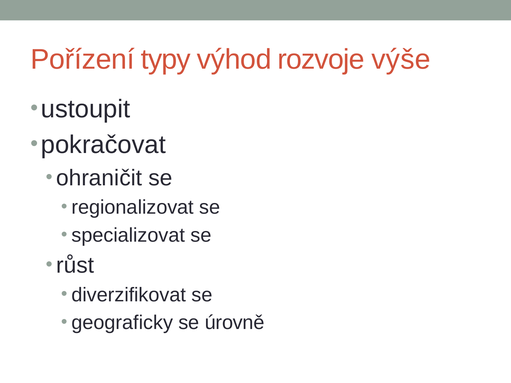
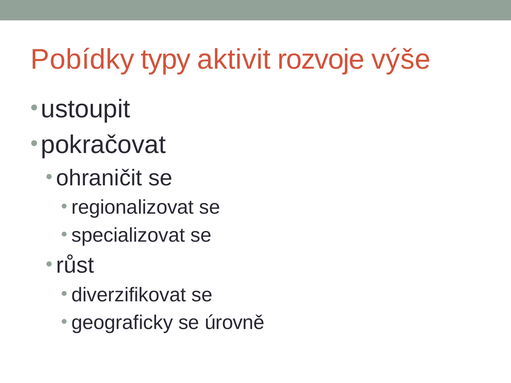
Pořízení: Pořízení -> Pobídky (82, 59)
výhod: výhod -> aktivit (234, 59)
